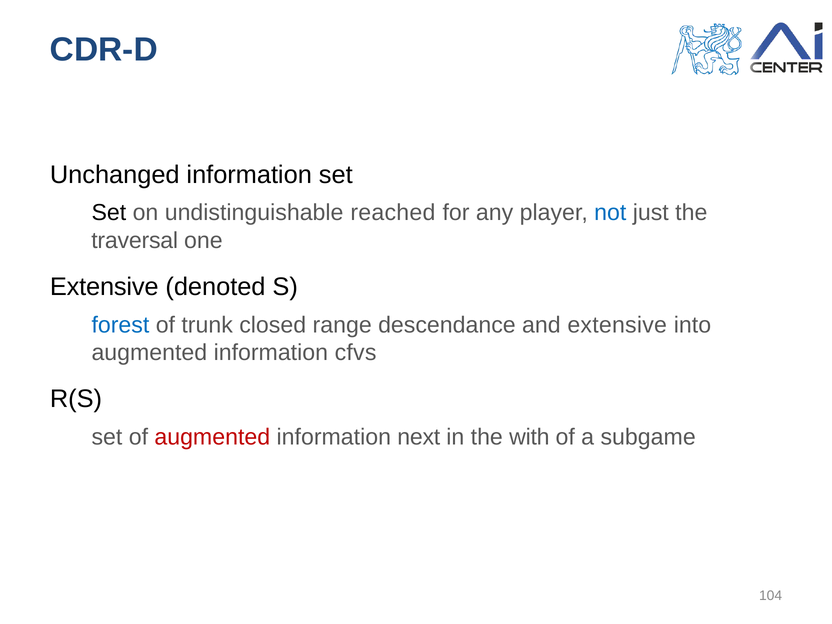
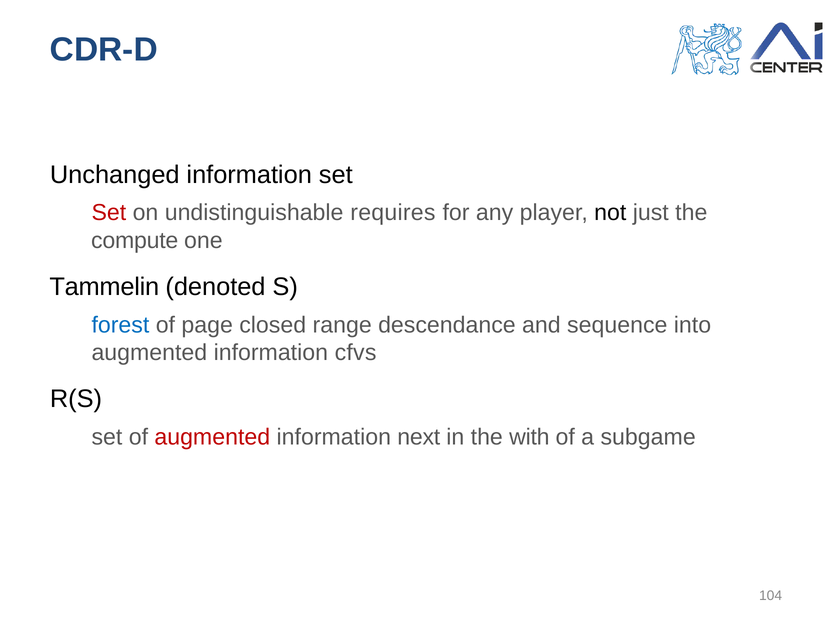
Set colour: black -> red (109, 213)
reached: reached -> requires (393, 213)
not colour: blue -> black (610, 213)
traversal: traversal -> compute (135, 241)
Extensive: Extensive -> Tammelin (104, 287)
trunk: trunk -> page (207, 325)
and extensive: extensive -> sequence (617, 325)
